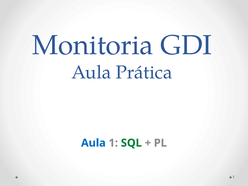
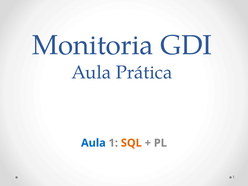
SQL colour: green -> orange (131, 143)
